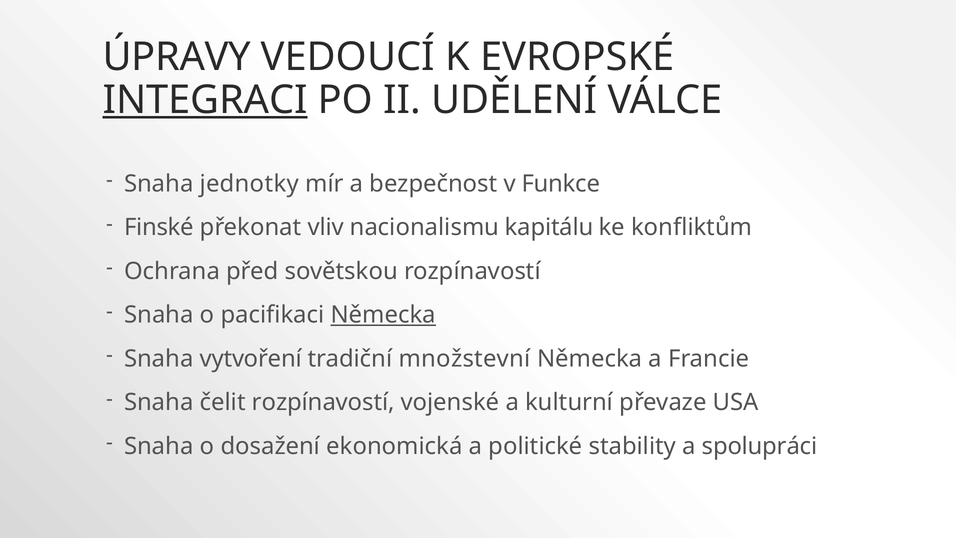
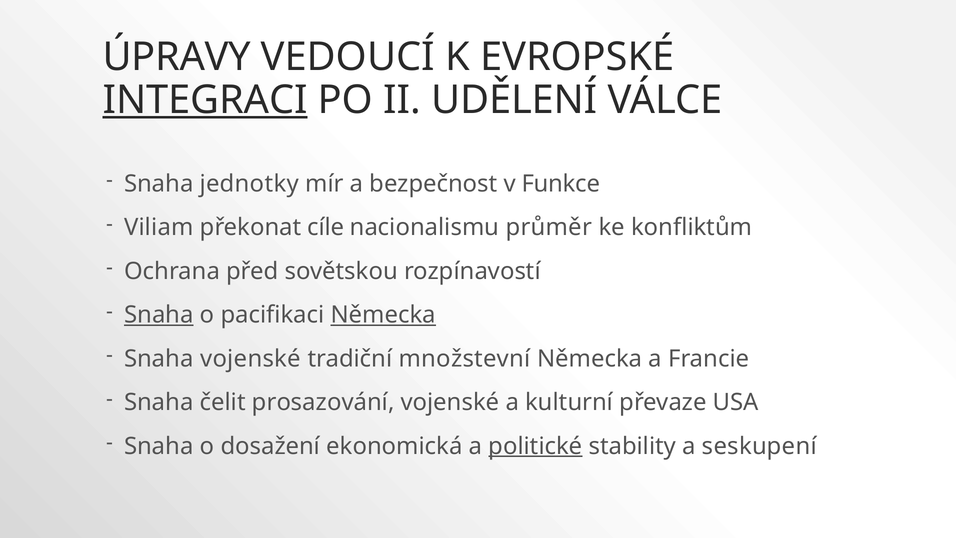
Finské: Finské -> Viliam (159, 227)
vliv: vliv -> cíle (326, 227)
kapitálu: kapitálu -> průměr (549, 227)
Snaha underline: none -> present (159, 315)
Snaha vytvoření: vytvoření -> vojenské (251, 359)
čelit rozpínavostí: rozpínavostí -> prosazování (323, 402)
politické underline: none -> present (535, 446)
spolupráci: spolupráci -> seskupení (759, 446)
